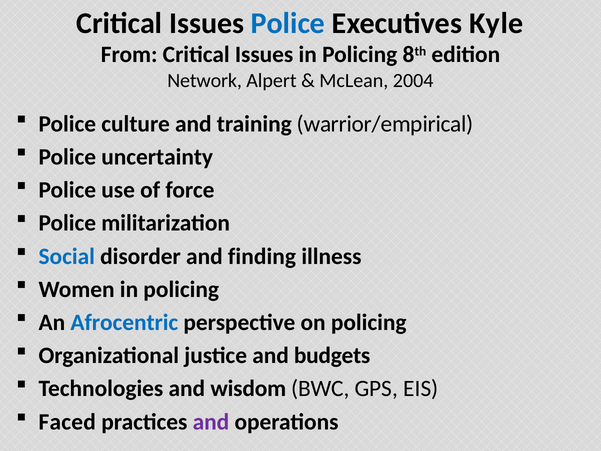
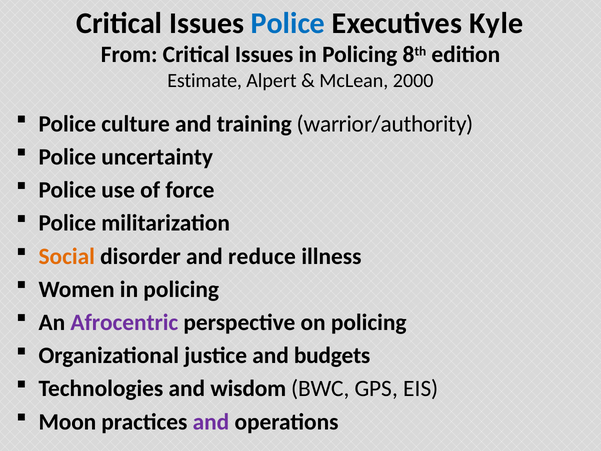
Network: Network -> Estimate (205, 81)
2004: 2004 -> 2000 (413, 81)
warrior/empirical: warrior/empirical -> warrior/authority (385, 124)
Social colour: blue -> orange (67, 256)
finding: finding -> reduce (262, 256)
Afrocentric colour: blue -> purple (124, 322)
Faced: Faced -> Moon (67, 422)
